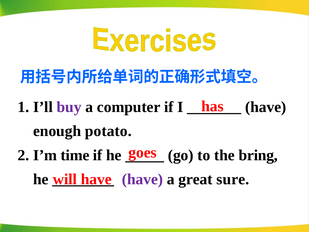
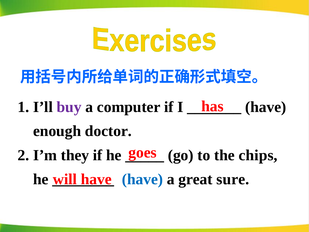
potato: potato -> doctor (108, 131)
time: time -> they (75, 155)
bring: bring -> chips (258, 155)
have colour: purple -> blue (142, 179)
